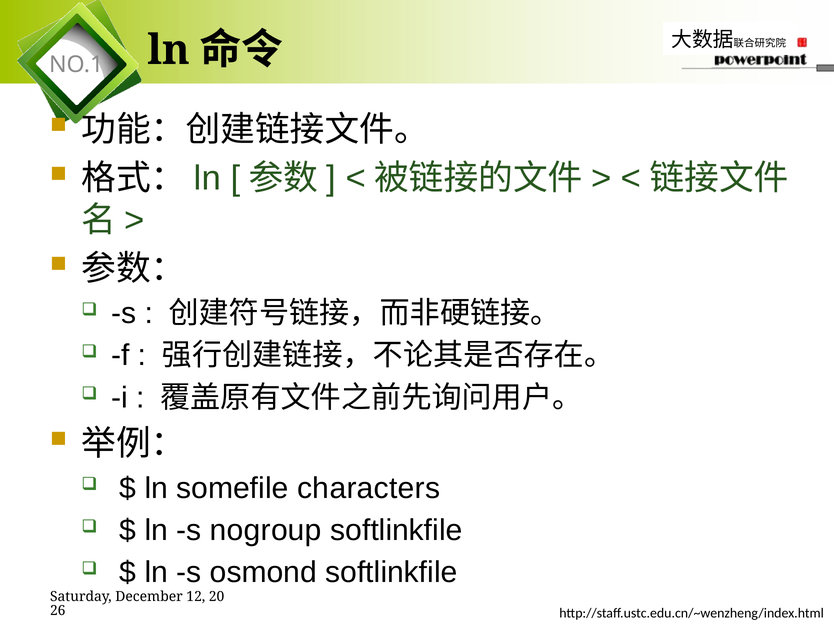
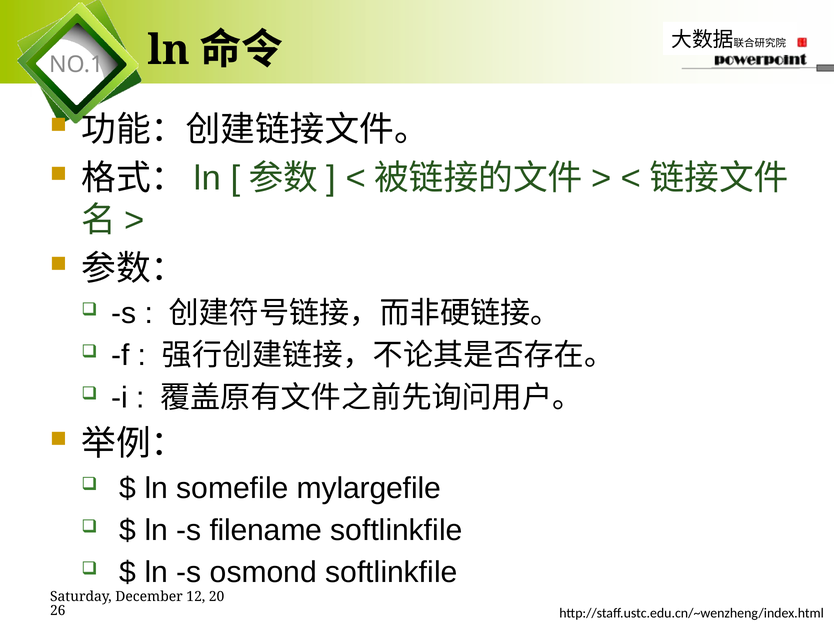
characters: characters -> mylargefile (369, 489)
nogroup: nogroup -> filename (266, 531)
